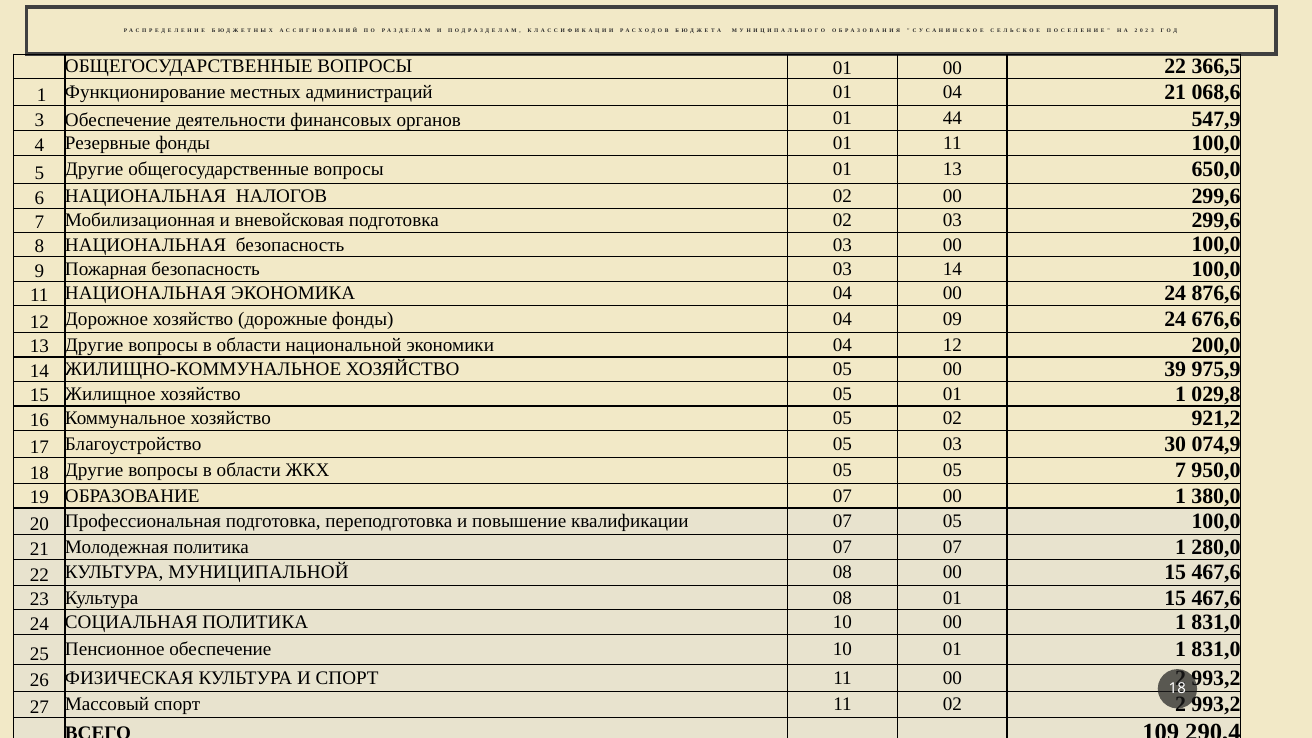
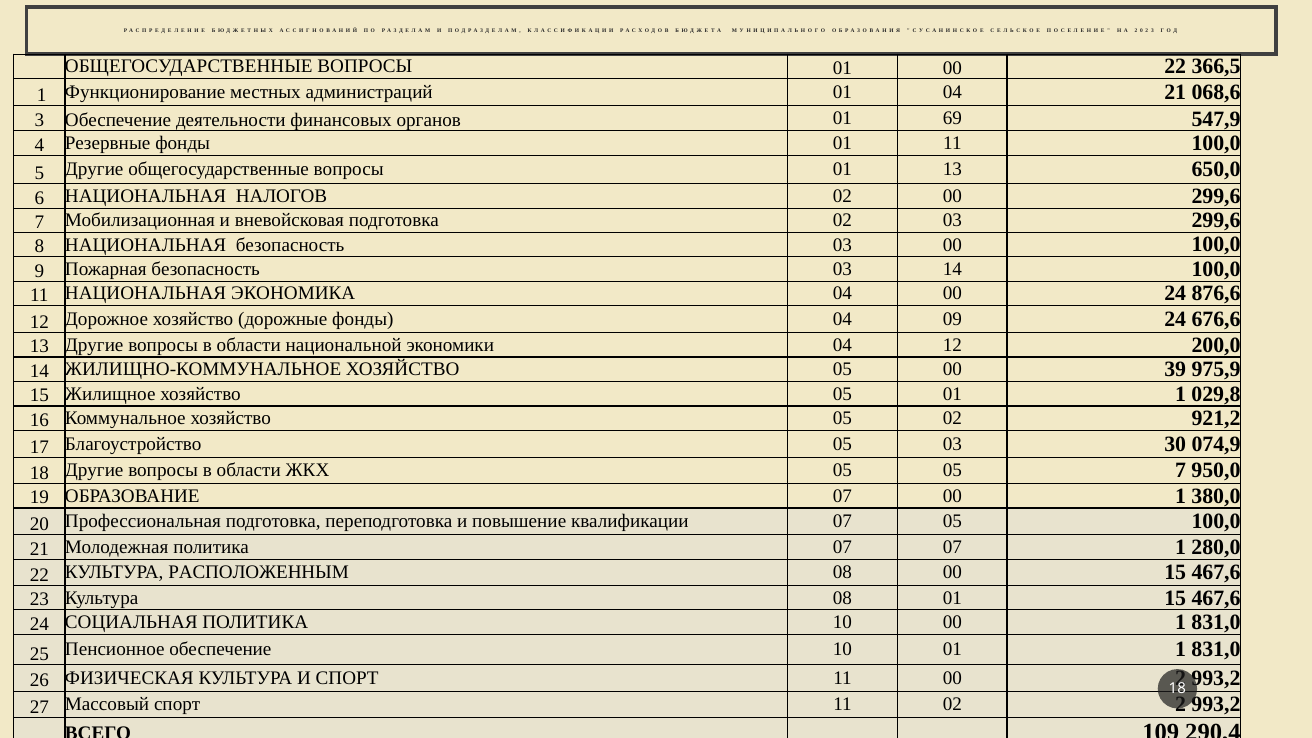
44: 44 -> 69 (952, 118)
МУНИЦИПАЛЬНОЙ: МУНИЦИПАЛЬНОЙ -> РАСПОЛОЖЕННЫМ (259, 573)
